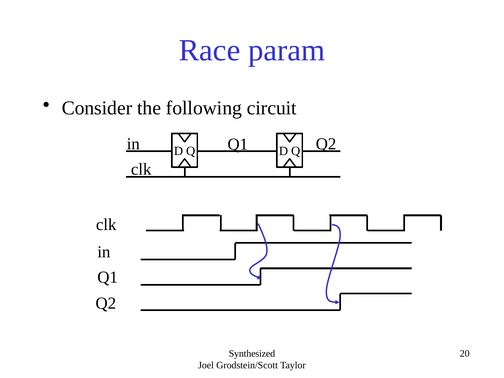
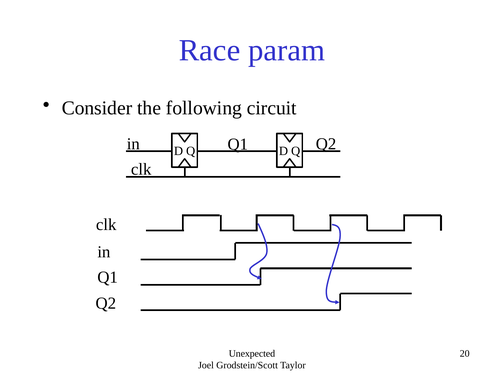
Synthesized: Synthesized -> Unexpected (252, 353)
